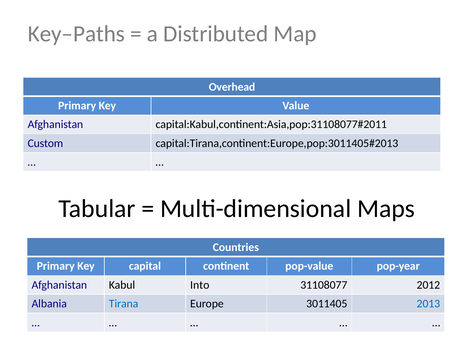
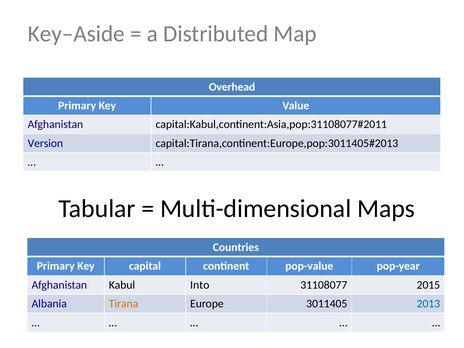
Key–Paths: Key–Paths -> Key–Aside (76, 34)
Custom: Custom -> Version (45, 143)
2012: 2012 -> 2015 (428, 285)
Tirana colour: blue -> orange (124, 304)
